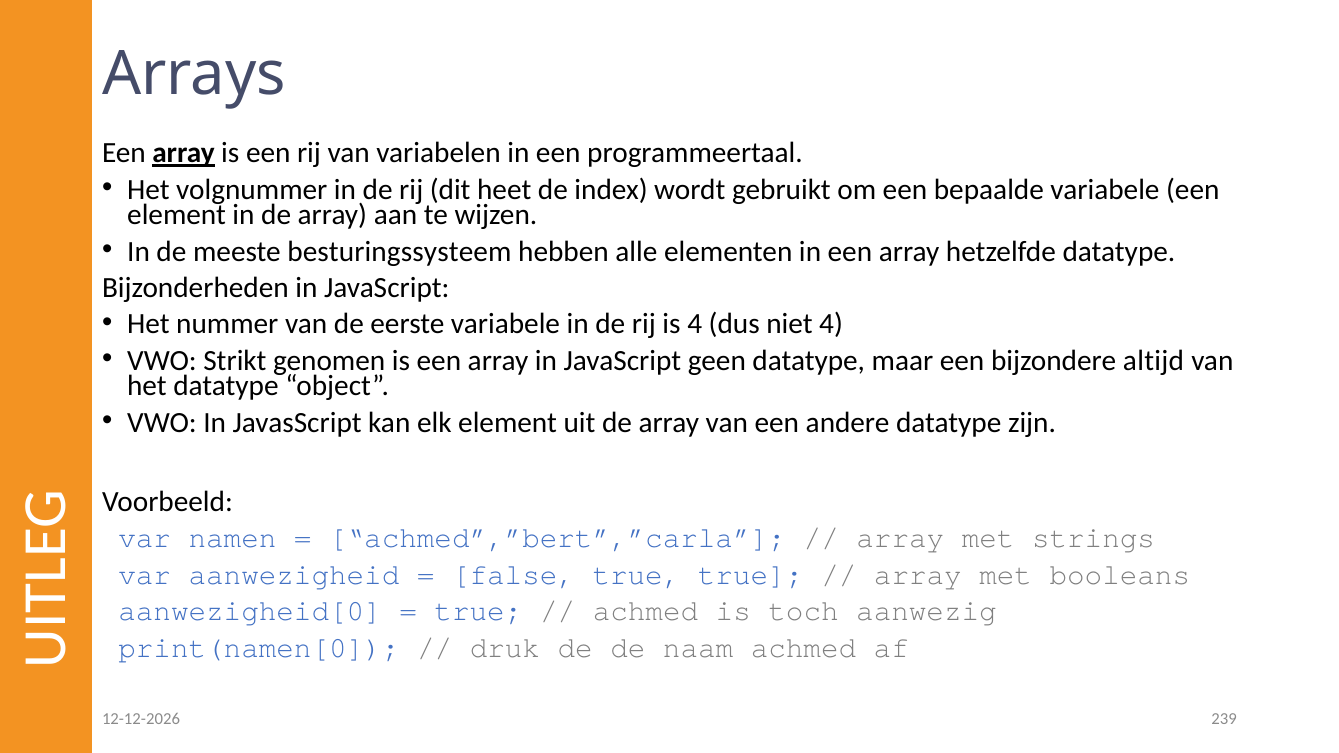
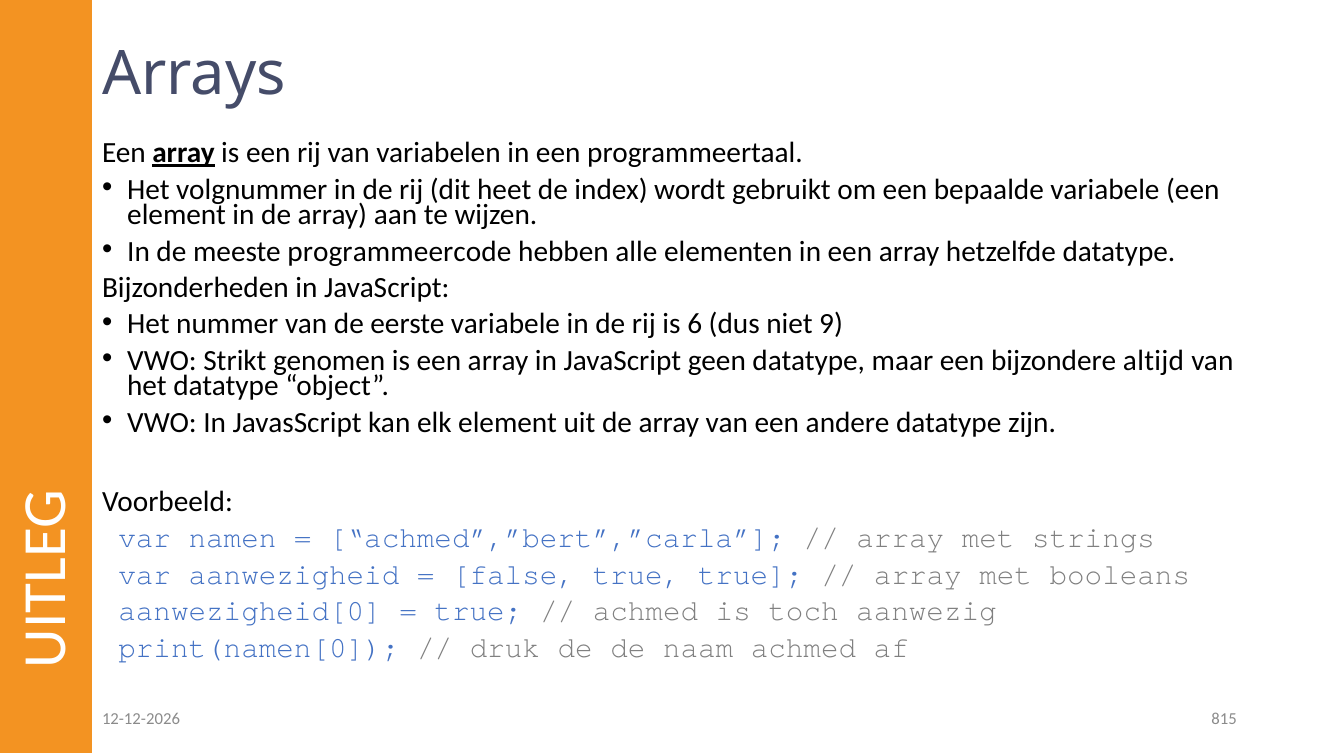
besturingssysteem: besturingssysteem -> programmeercode (399, 251)
is 4: 4 -> 6 (695, 324)
niet 4: 4 -> 9 (831, 324)
239: 239 -> 815 (1224, 719)
